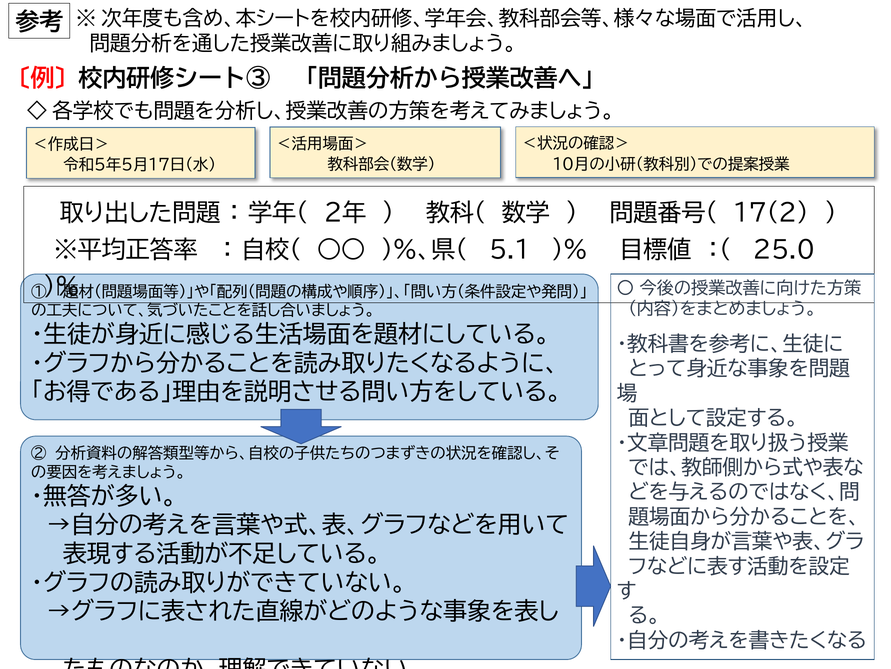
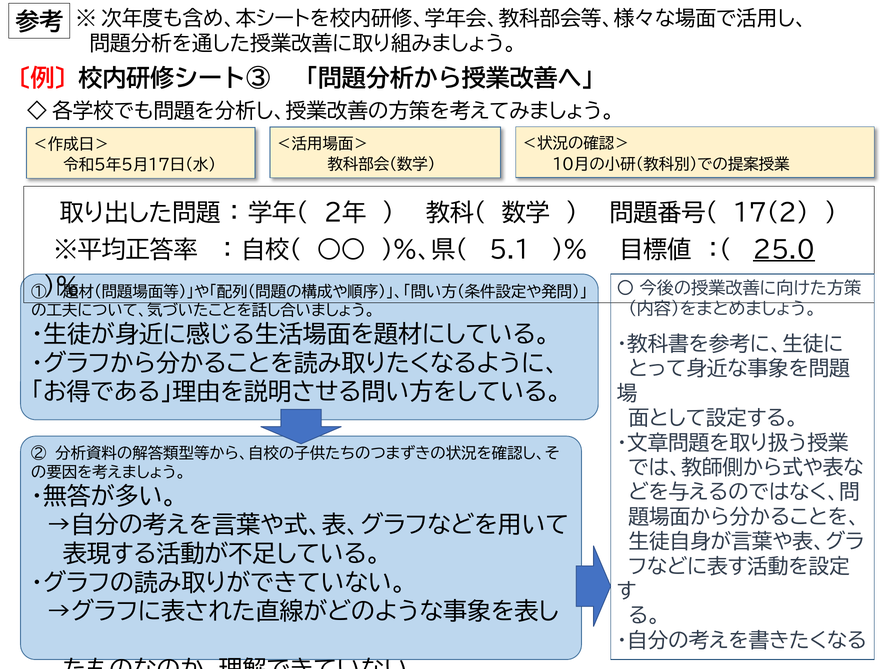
25.0 underline: none -> present (784, 250)
